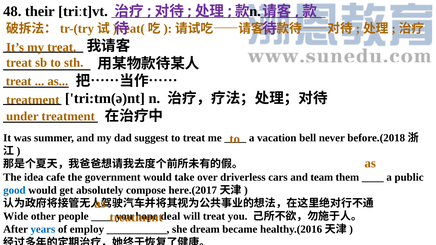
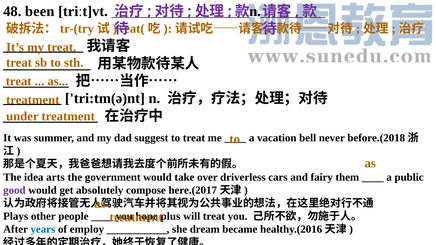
their: their -> been (40, 11)
cafe: cafe -> arts (55, 177)
team: team -> fairy (322, 177)
good colour: blue -> purple (14, 190)
Wide: Wide -> Plays (16, 216)
deal: deal -> plus (170, 216)
